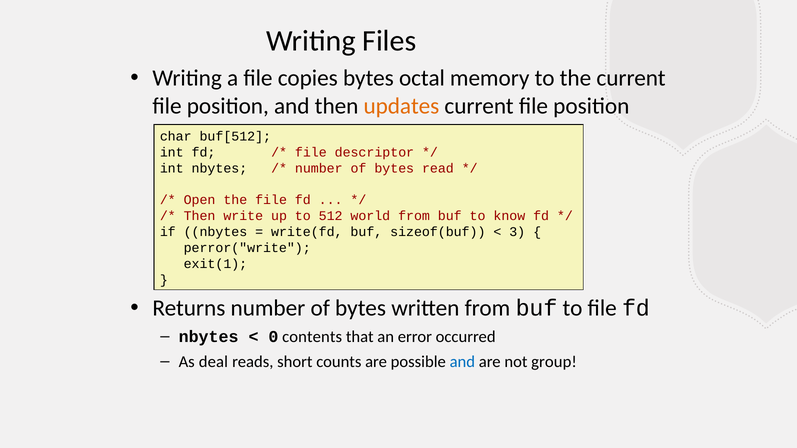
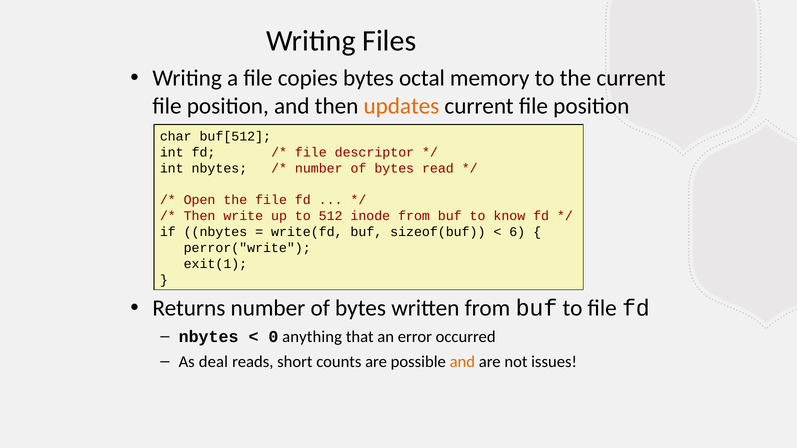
world: world -> inode (370, 216)
3: 3 -> 6 (517, 232)
contents: contents -> anything (312, 337)
and colour: blue -> orange (462, 362)
group: group -> issues (554, 362)
